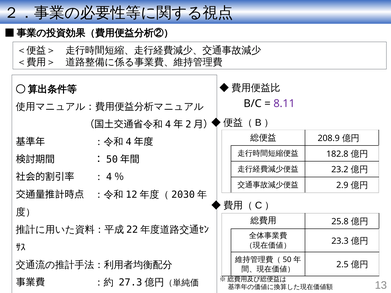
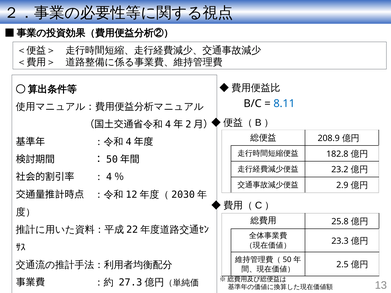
8.11 colour: purple -> blue (284, 104)
